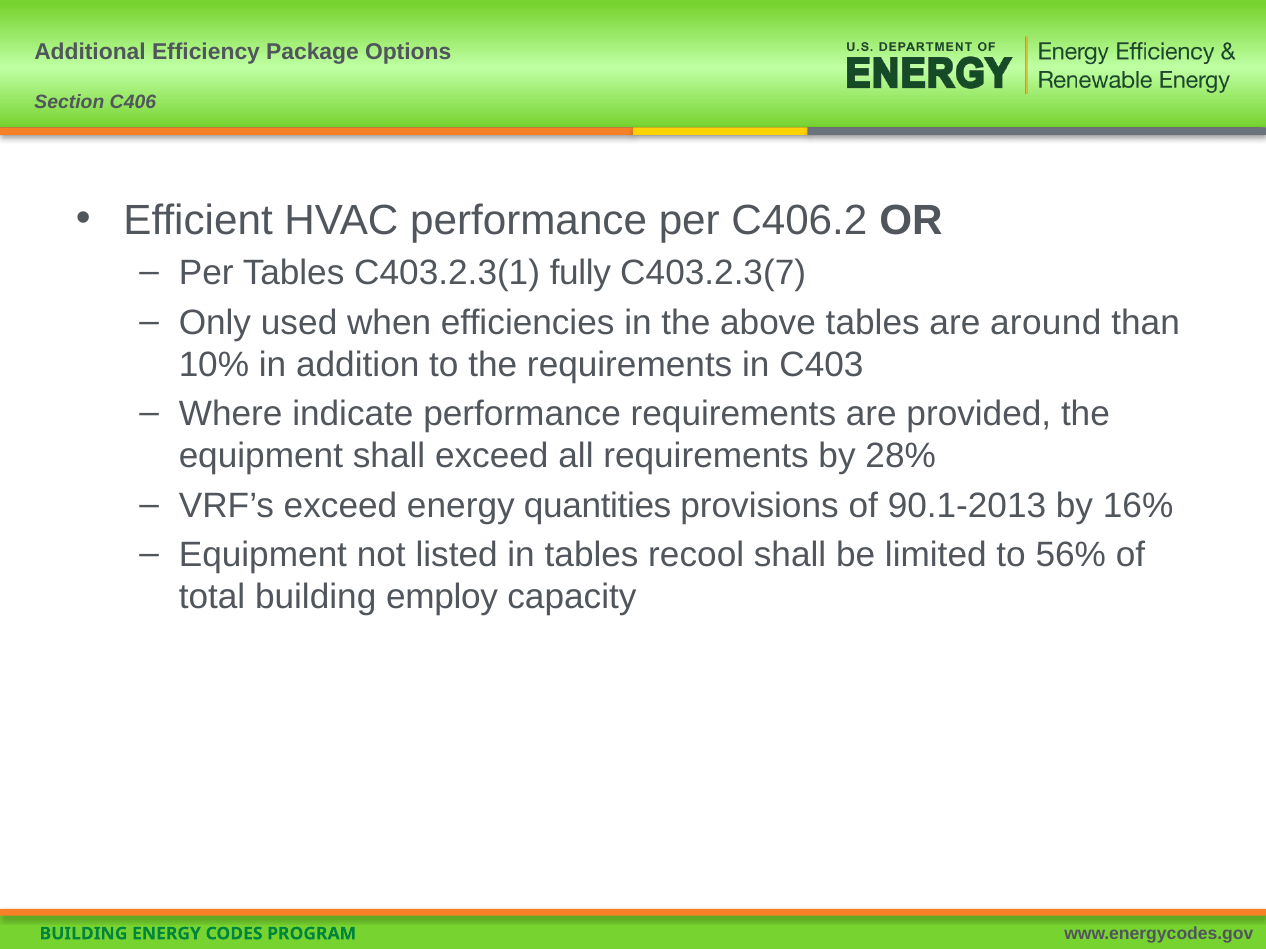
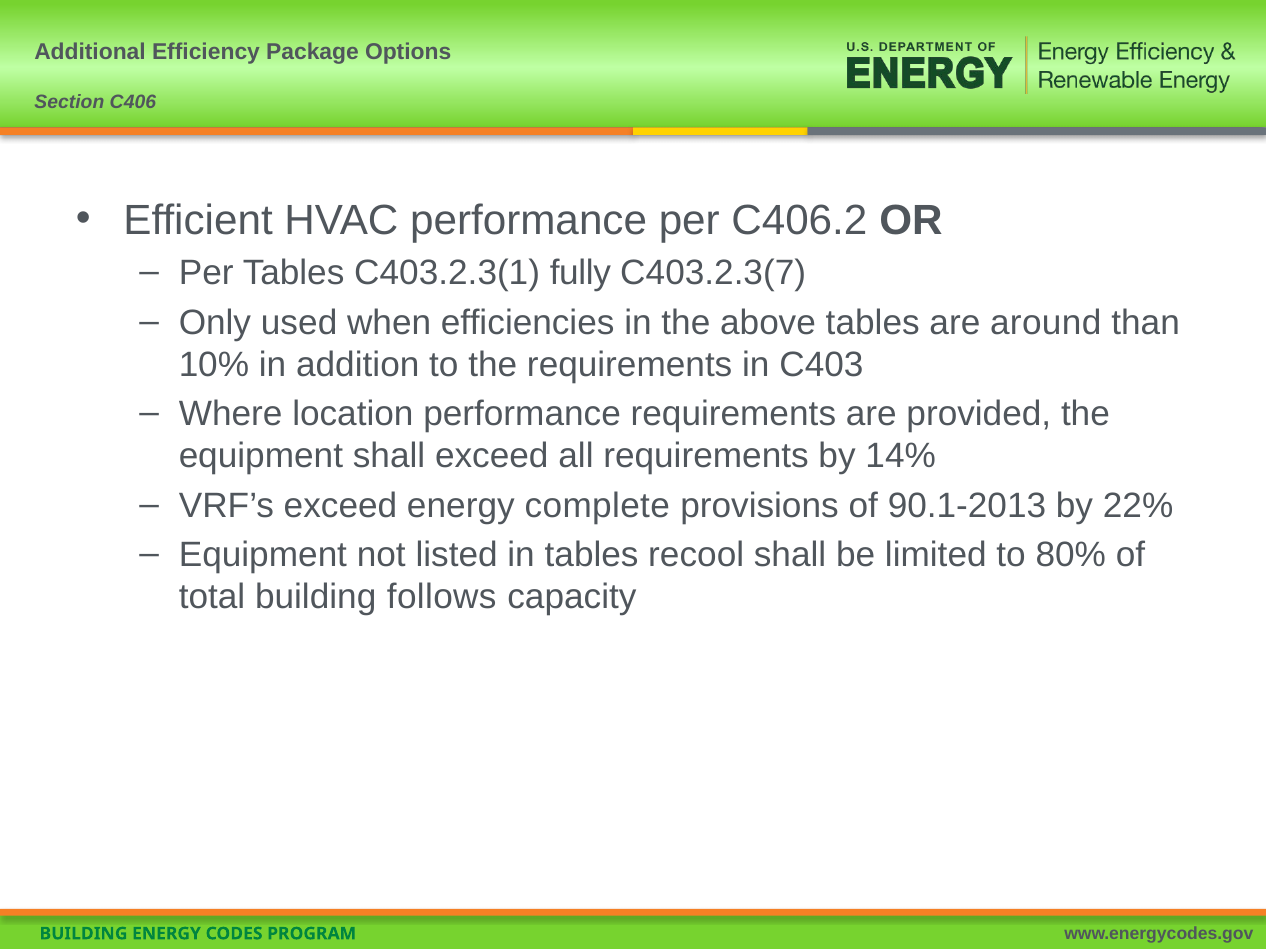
indicate: indicate -> location (353, 414)
28%: 28% -> 14% (901, 457)
quantities: quantities -> complete (597, 506)
16%: 16% -> 22% (1138, 506)
56%: 56% -> 80% (1071, 555)
employ: employ -> follows (442, 597)
